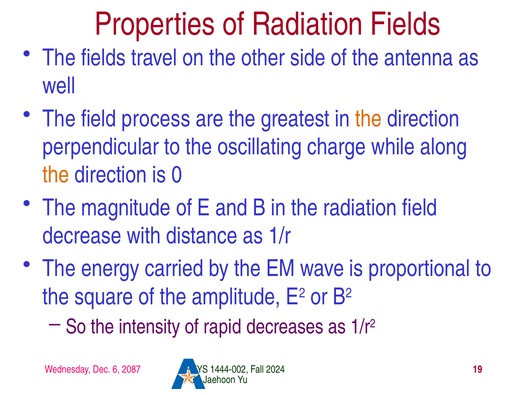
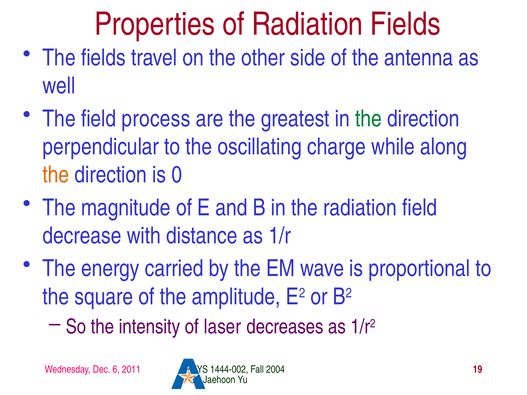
the colour: orange -> green (369, 119)
rapid: rapid -> laser (223, 327)
2087: 2087 -> 2011 (131, 370)
2024: 2024 -> 2004 (275, 370)
